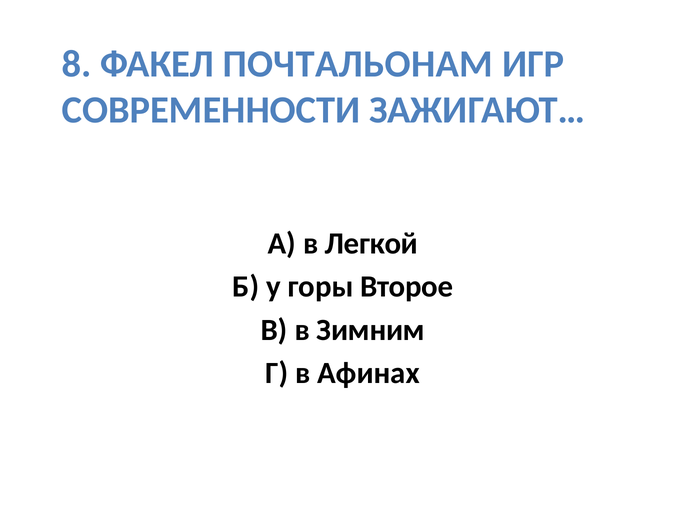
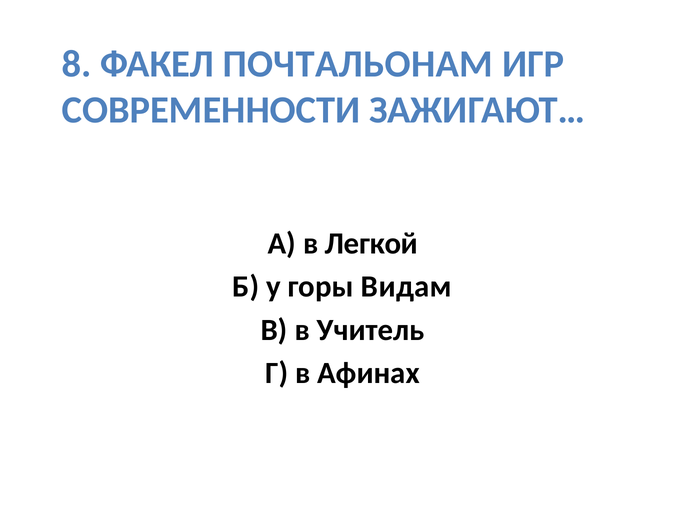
Второе: Второе -> Видам (406, 287)
Зимним: Зимним -> Учитель (371, 330)
